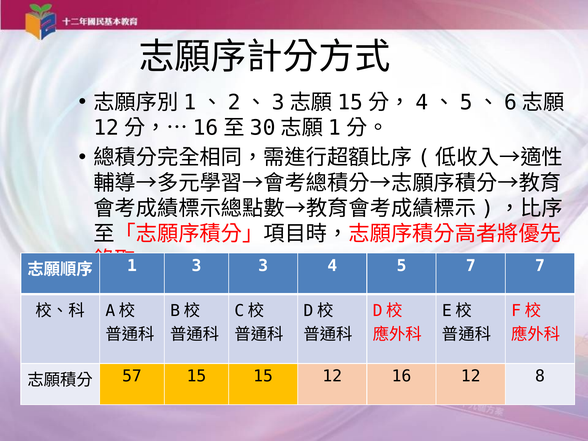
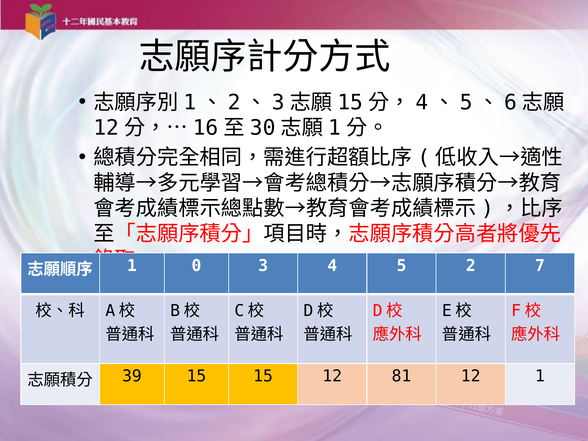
3: 3 -> 0 (196, 266)
5 7: 7 -> 2 (471, 266)
57: 57 -> 39 (132, 376)
16: 16 -> 81 (401, 376)
12 8: 8 -> 1 (540, 376)
